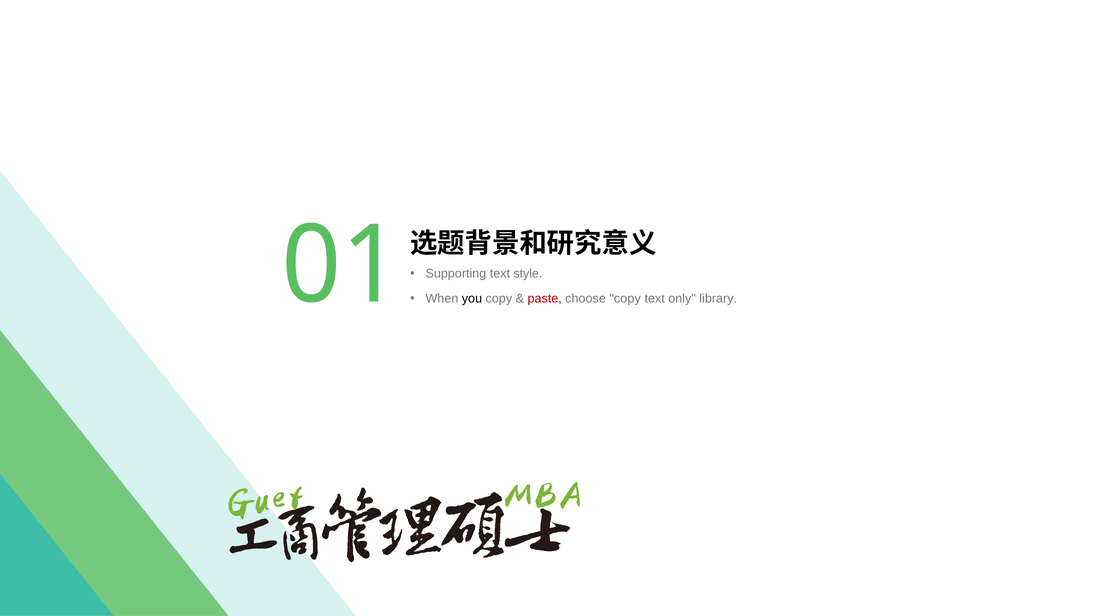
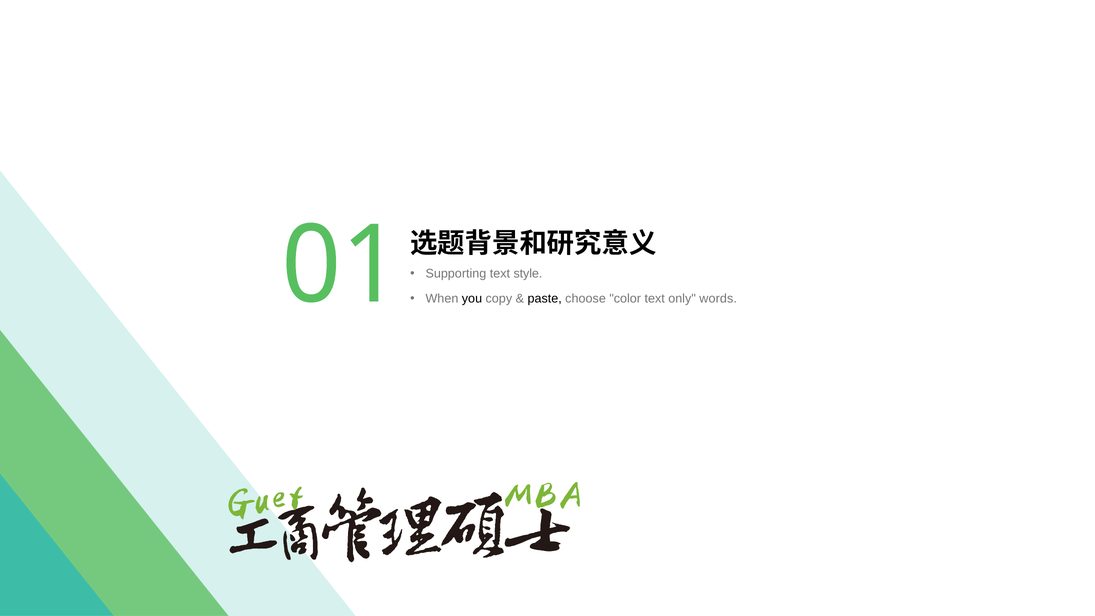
paste colour: red -> black (545, 299)
choose copy: copy -> color (625, 299)
library: library -> words (718, 299)
